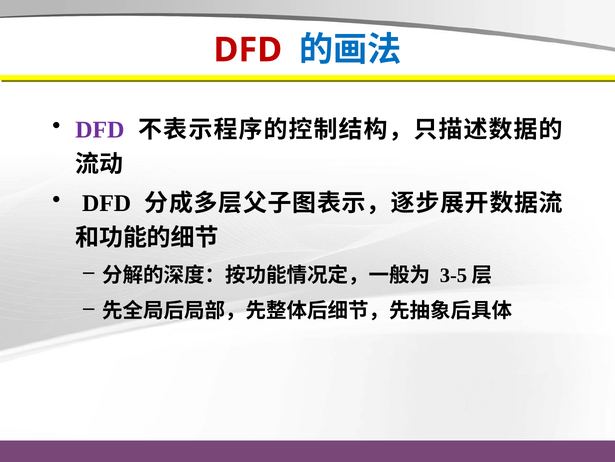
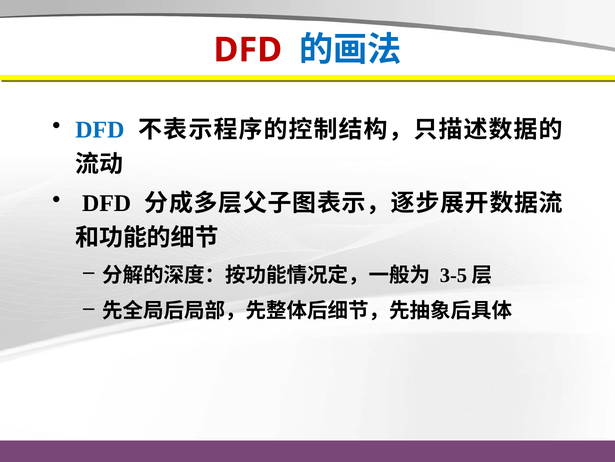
DFD colour: purple -> blue (100, 130)
